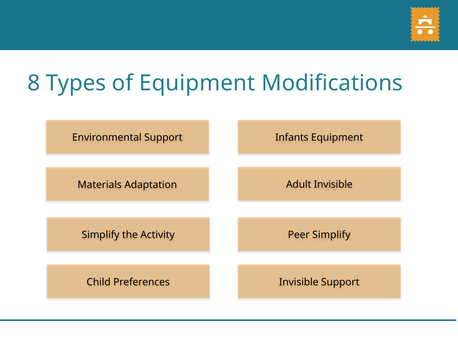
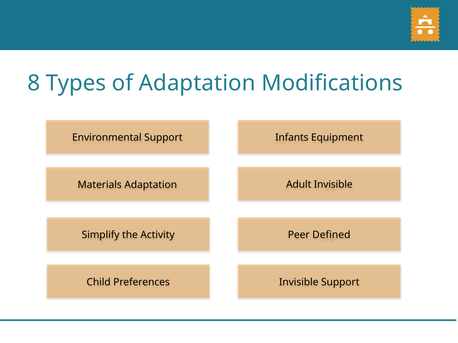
of Equipment: Equipment -> Adaptation (197, 83)
Peer Simplify: Simplify -> Defined (331, 235)
